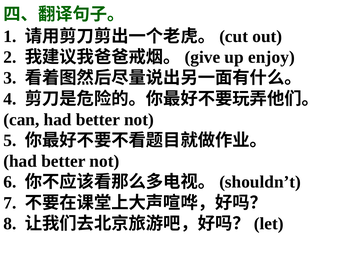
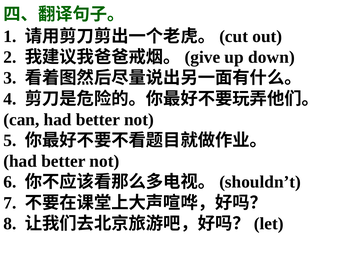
enjoy: enjoy -> down (272, 57)
